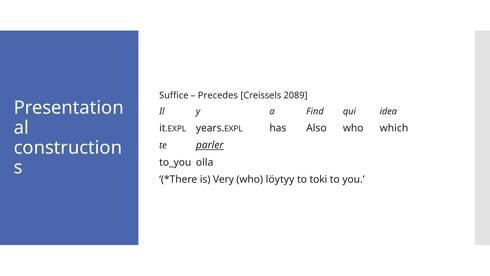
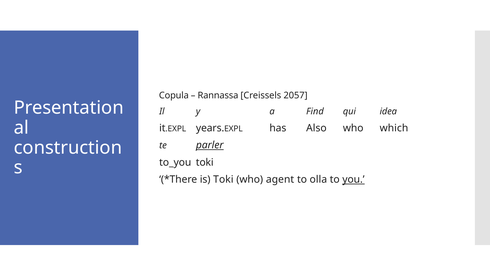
Suffice: Suffice -> Copula (174, 95)
Precedes: Precedes -> Rannassa (218, 95)
2089: 2089 -> 2057 (296, 95)
to_you olla: olla -> toki (205, 162)
is Very: Very -> Toki (223, 179)
löytyy: löytyy -> agent (280, 179)
toki: toki -> olla (318, 179)
you underline: none -> present (353, 179)
